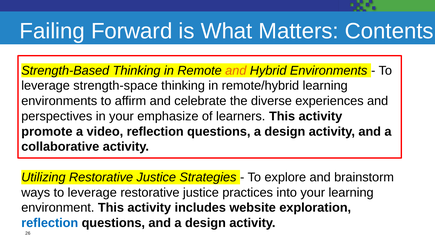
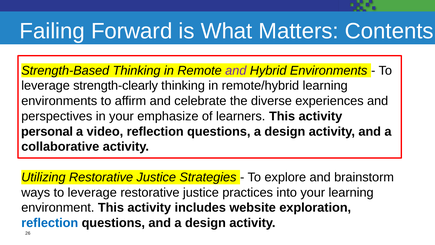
and colour: orange -> purple (236, 70)
strength-space: strength-space -> strength-clearly (116, 86)
promote: promote -> personal (47, 131)
